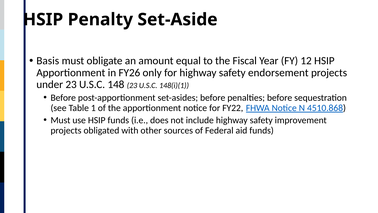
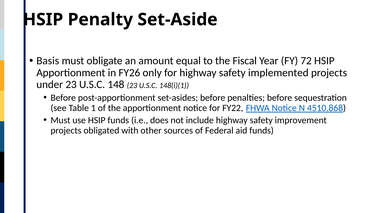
12: 12 -> 72 (306, 61)
endorsement: endorsement -> implemented (278, 73)
